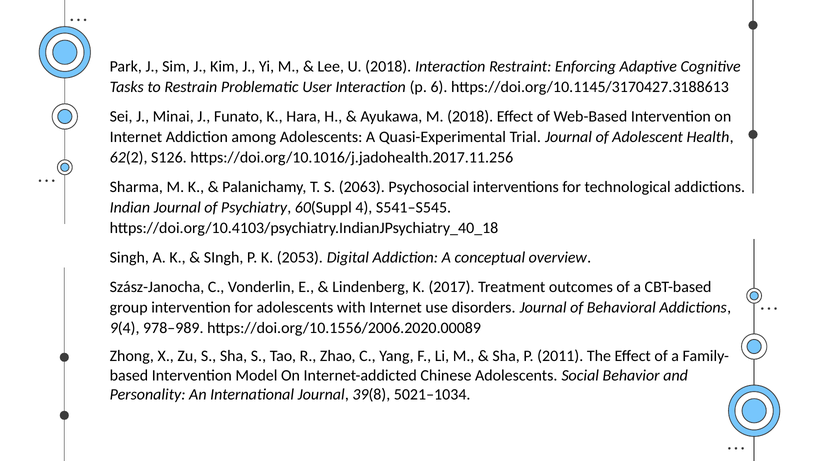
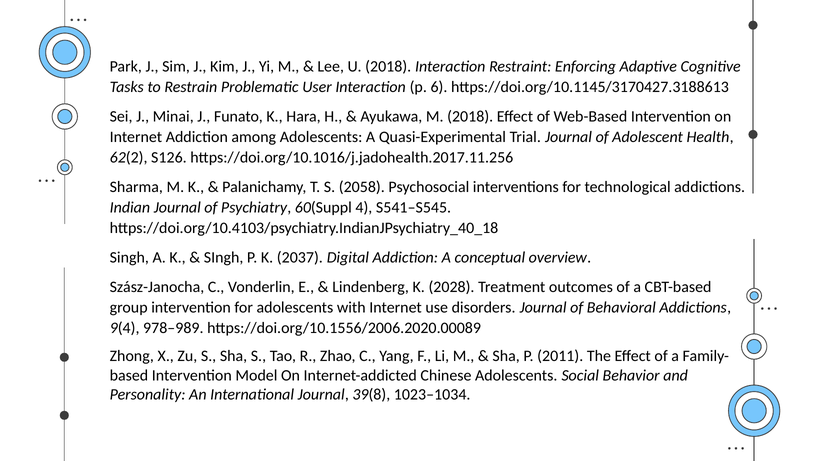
2063: 2063 -> 2058 (362, 187)
2053: 2053 -> 2037 (300, 257)
2017: 2017 -> 2028 (452, 287)
5021–1034: 5021–1034 -> 1023–1034 (432, 394)
